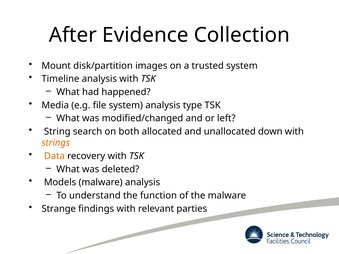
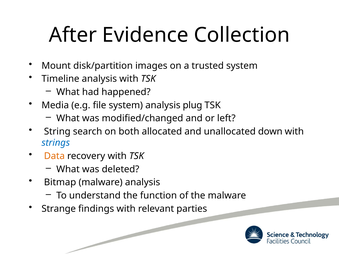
type: type -> plug (193, 105)
strings colour: orange -> blue (56, 143)
Models: Models -> Bitmap (60, 183)
